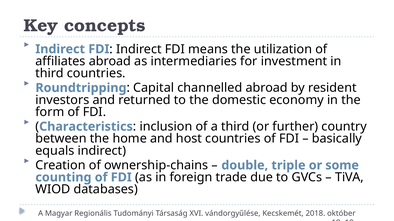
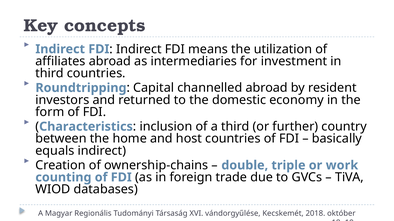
some: some -> work (342, 166)
